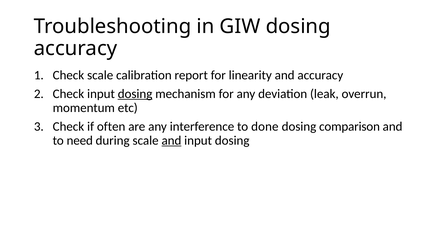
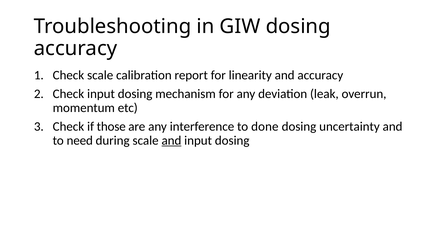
dosing underline: present -> none (135, 94)
often: often -> those (111, 127)
comparison: comparison -> uncertainty (349, 127)
